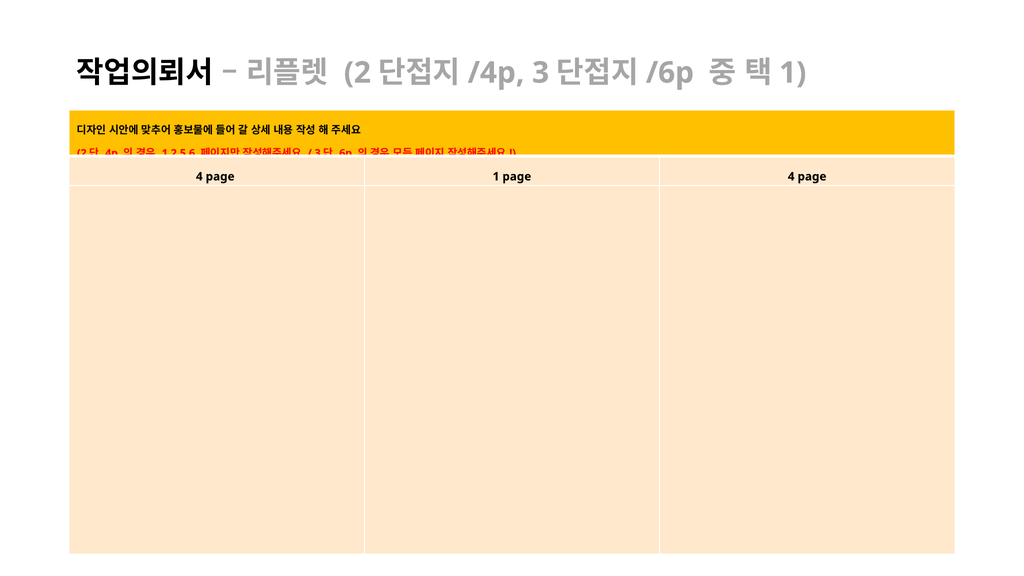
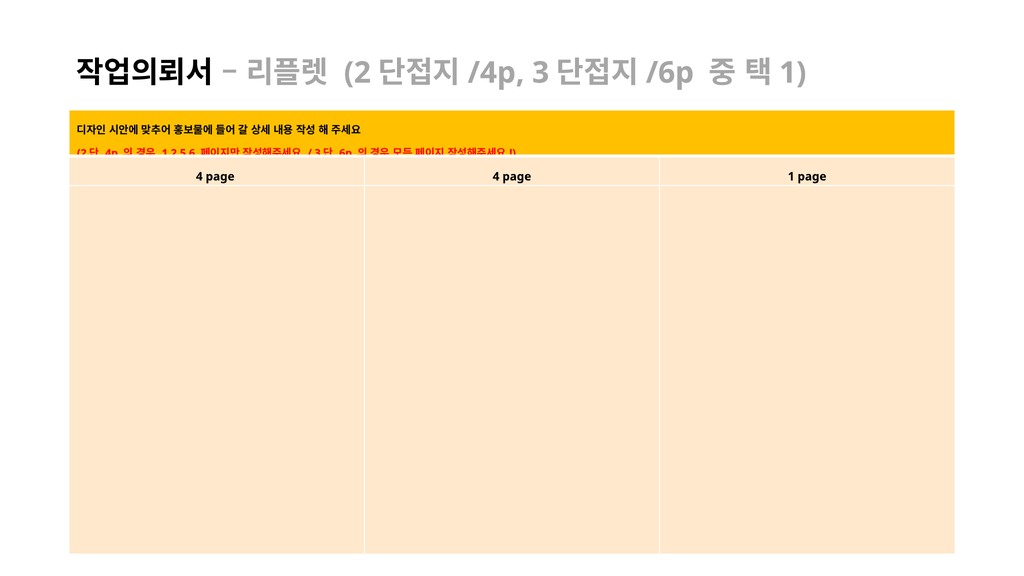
page 1: 1 -> 4 (496, 177)
page 4: 4 -> 1 (791, 177)
